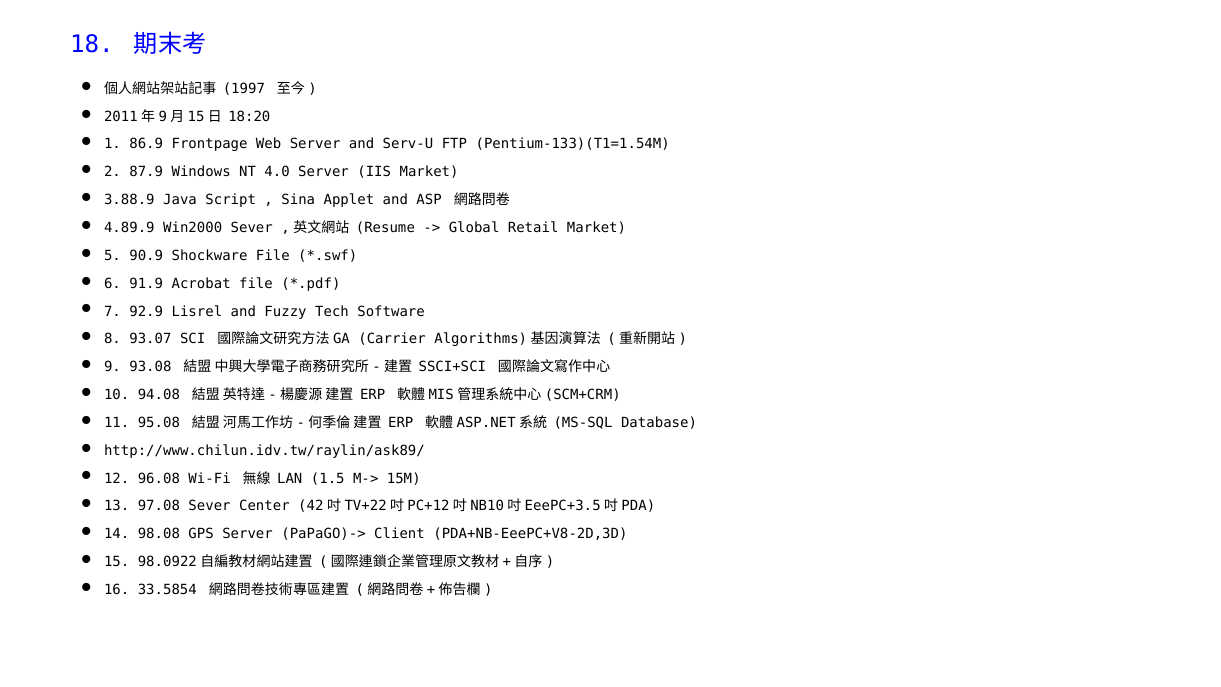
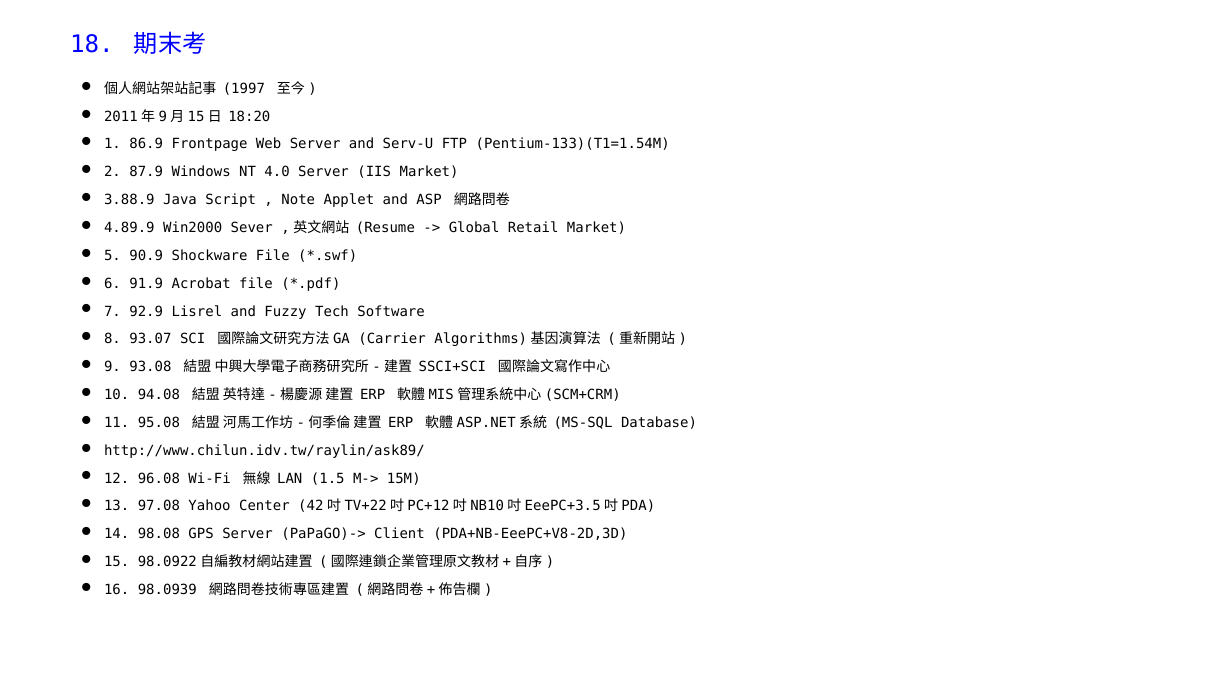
Sina: Sina -> Note (298, 200)
97.08 Sever: Sever -> Yahoo (210, 506)
33.5854: 33.5854 -> 98.0939 (167, 590)
